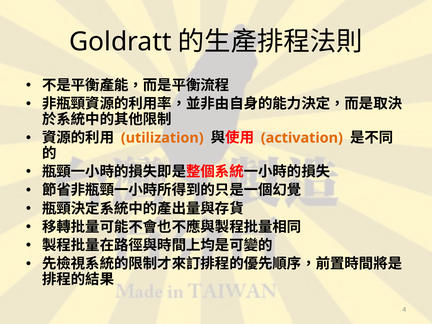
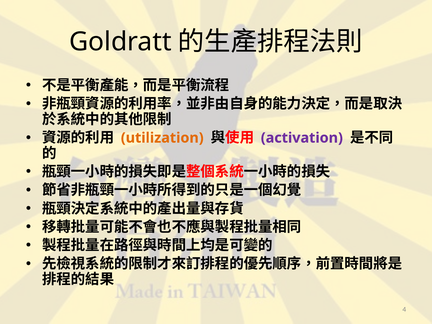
activation colour: orange -> purple (302, 138)
